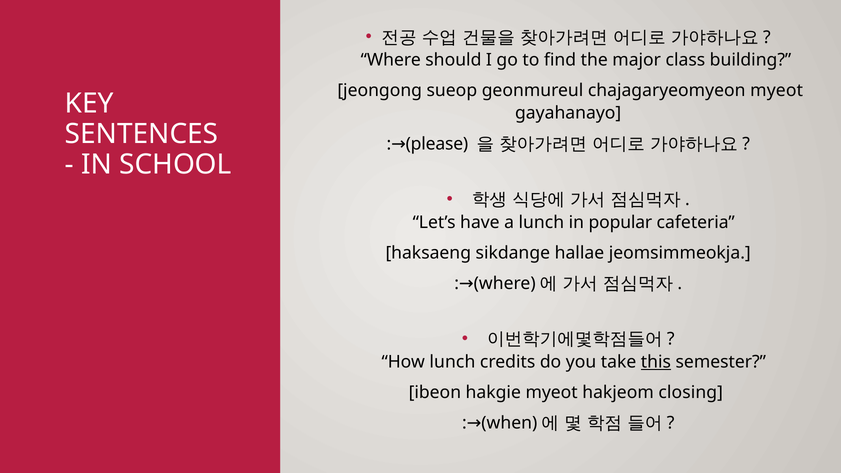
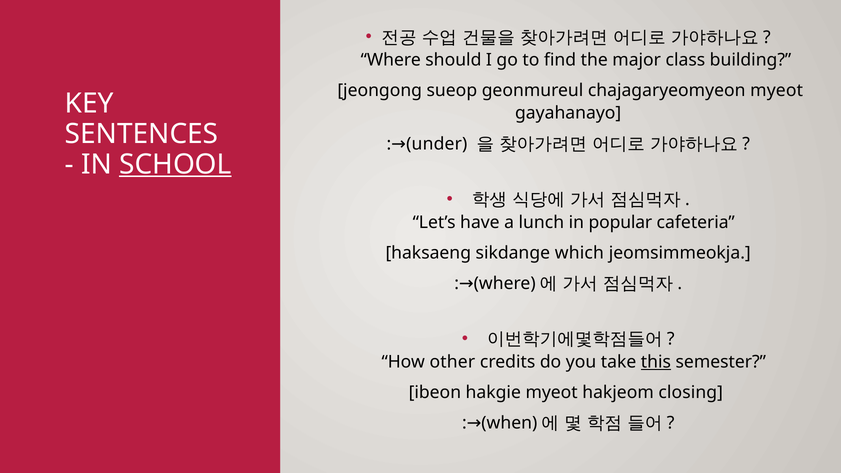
please: please -> under (437, 144)
SCHOOL underline: none -> present (175, 164)
hallae: hallae -> which (579, 253)
How lunch: lunch -> other (452, 362)
